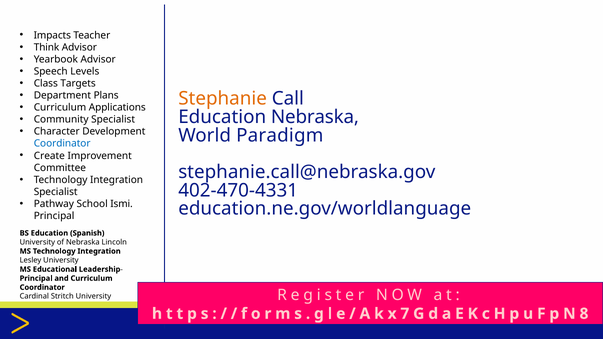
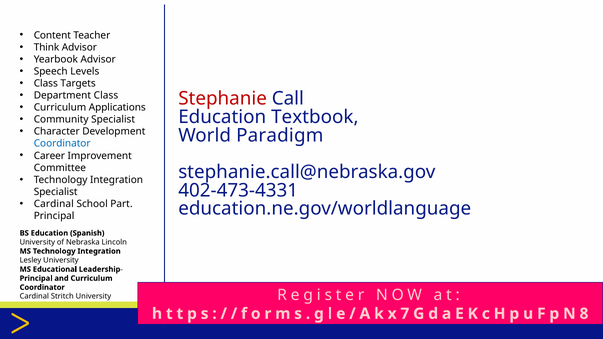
Impacts: Impacts -> Content (52, 35)
Department Plans: Plans -> Class (106, 96)
Stephanie colour: orange -> red (223, 99)
Education Nebraska: Nebraska -> Textbook (315, 117)
Create: Create -> Career (49, 156)
402-470-4331: 402-470-4331 -> 402-473-4331 (238, 190)
Pathway: Pathway -> Cardinal (54, 204)
Ismi: Ismi -> Part (121, 204)
